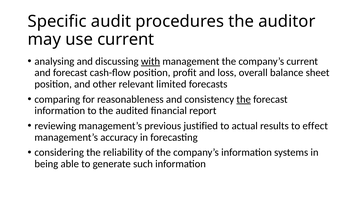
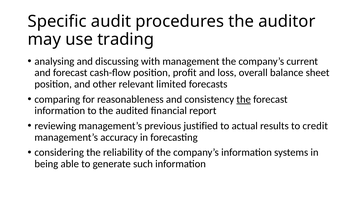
use current: current -> trading (126, 39)
with underline: present -> none (151, 61)
effect: effect -> credit (315, 126)
